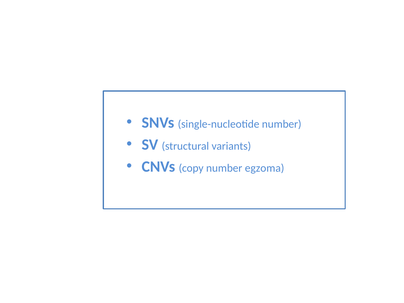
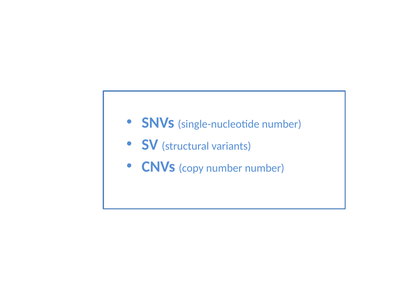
number egzoma: egzoma -> number (265, 168)
